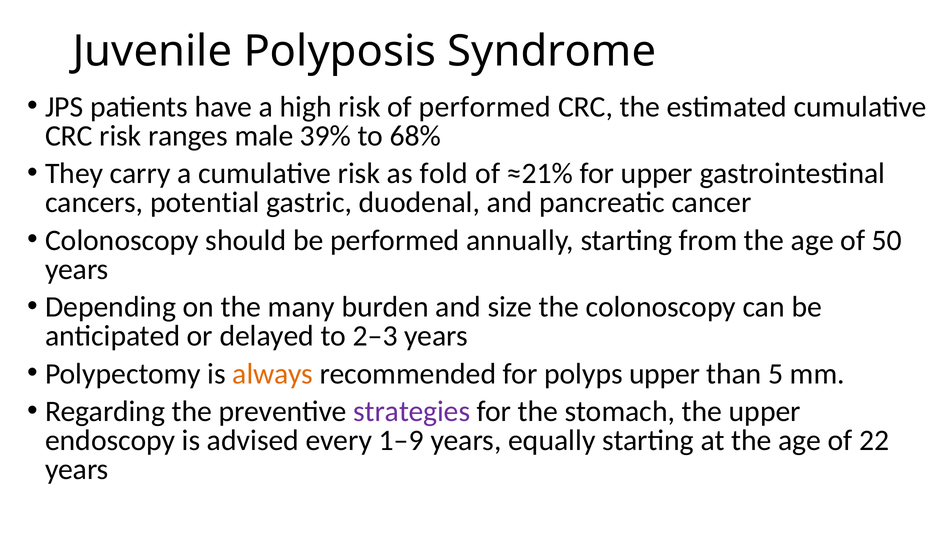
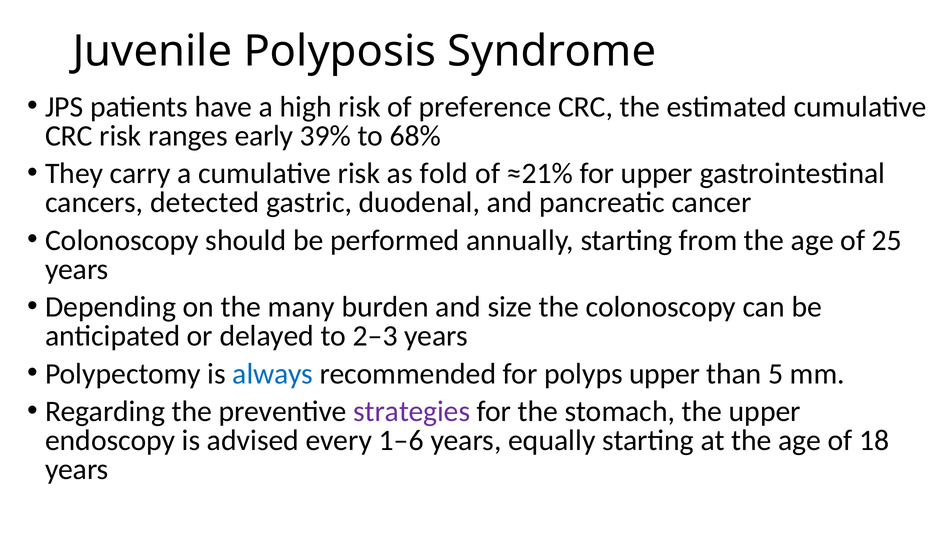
of performed: performed -> preference (485, 107)
male: male -> early (264, 136)
potential: potential -> detected (205, 203)
50: 50 -> 25 (887, 241)
always colour: orange -> blue (273, 374)
1–9: 1–9 -> 1–6 (401, 441)
22: 22 -> 18 (874, 441)
